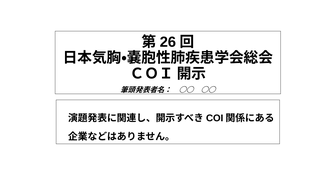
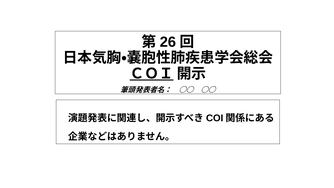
ＣＯＩ underline: none -> present (152, 74)
